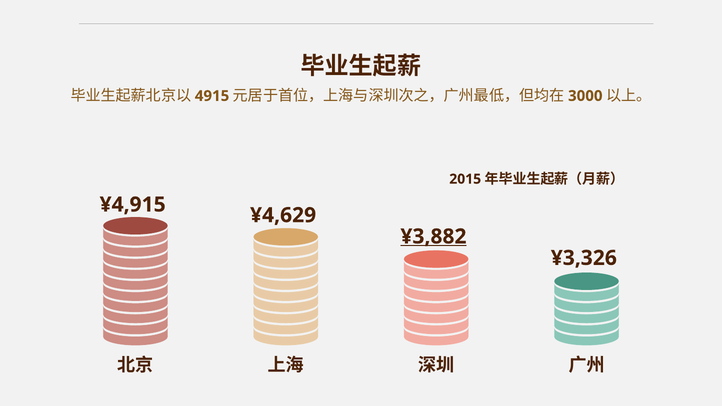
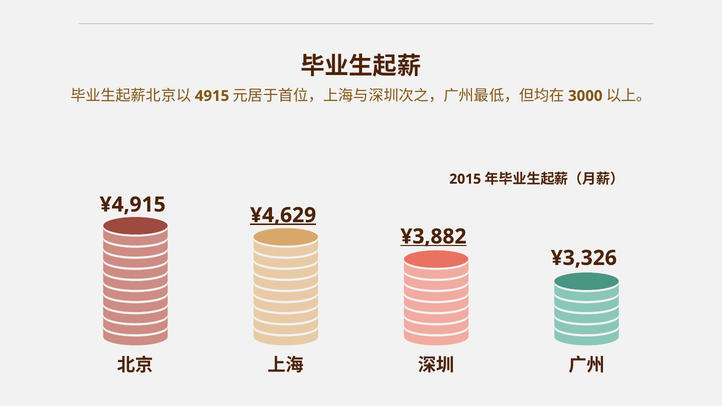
¥4,629 underline: none -> present (283, 215)
